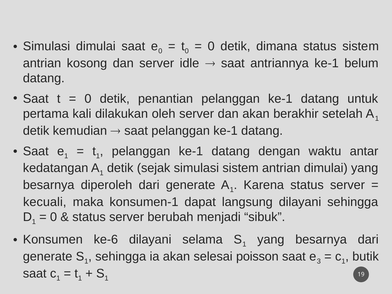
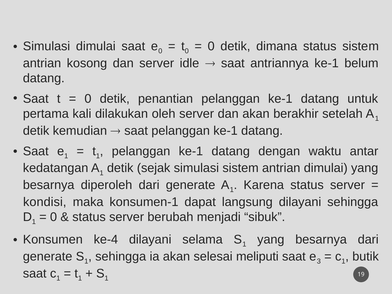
kecuali: kecuali -> kondisi (45, 202)
ke-6: ke-6 -> ke-4 (106, 239)
poisson: poisson -> meliputi (257, 256)
